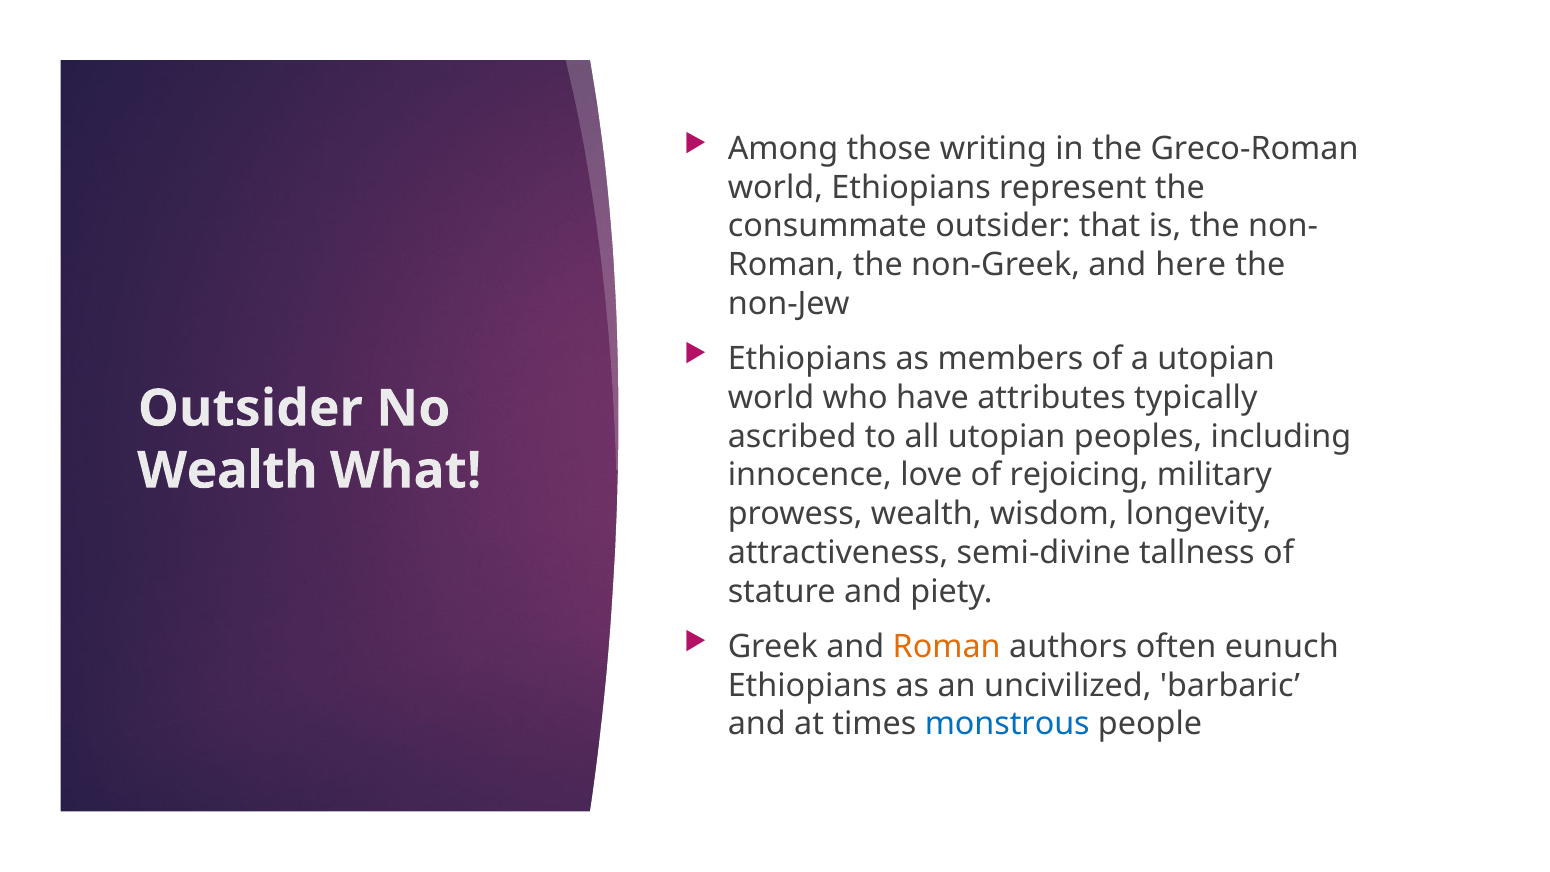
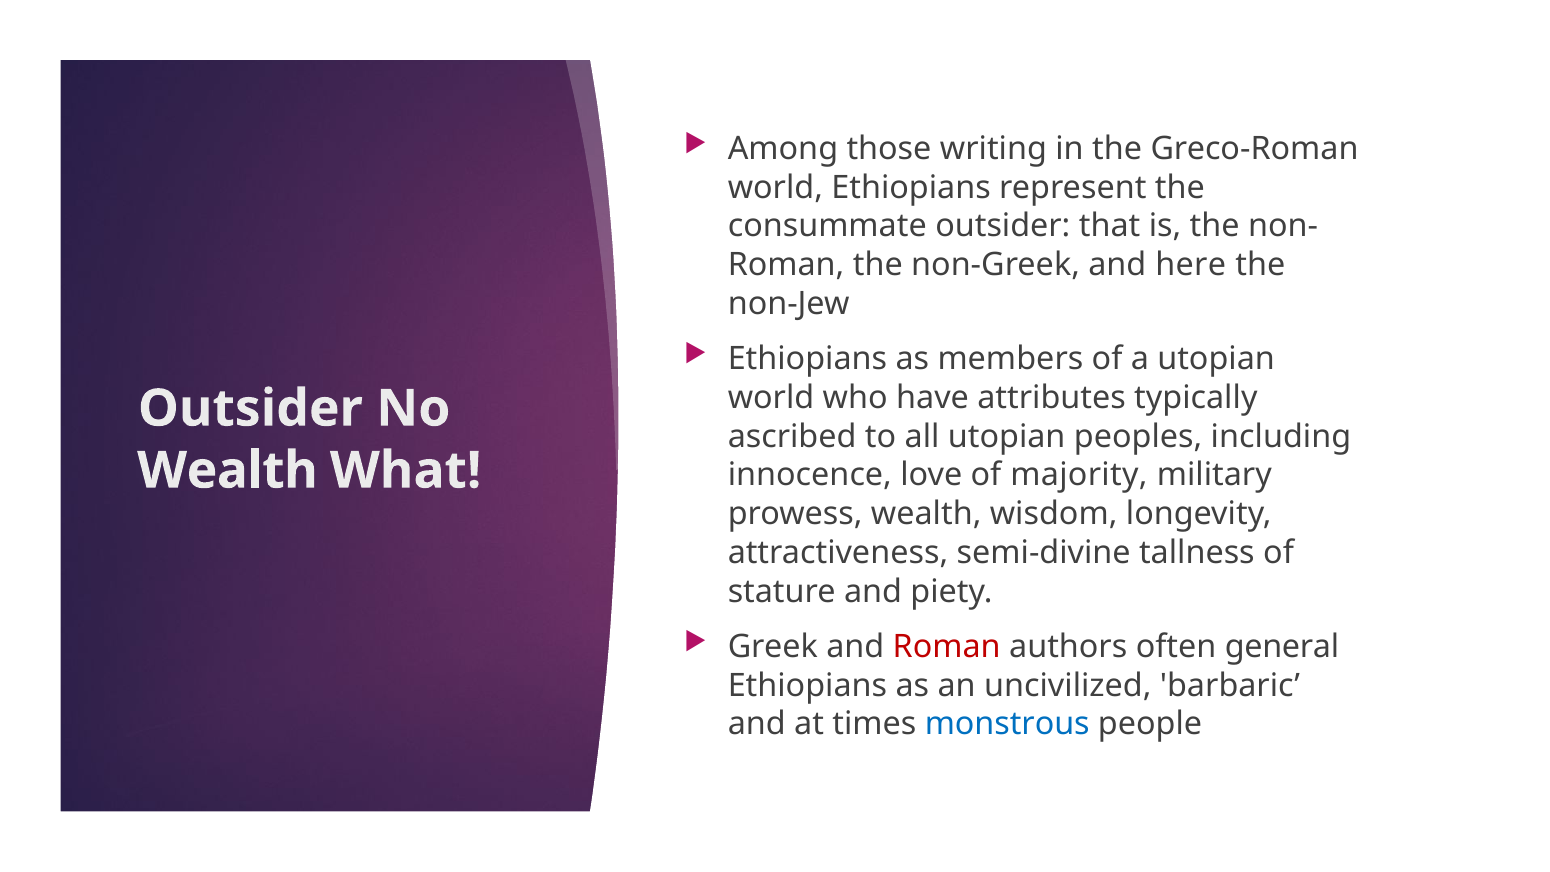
rejoicing: rejoicing -> majority (1079, 475)
Roman colour: orange -> red (947, 647)
eunuch: eunuch -> general (1282, 647)
